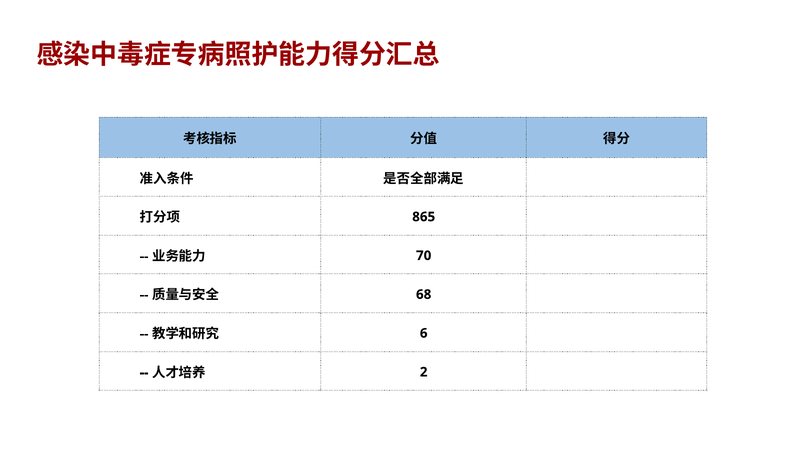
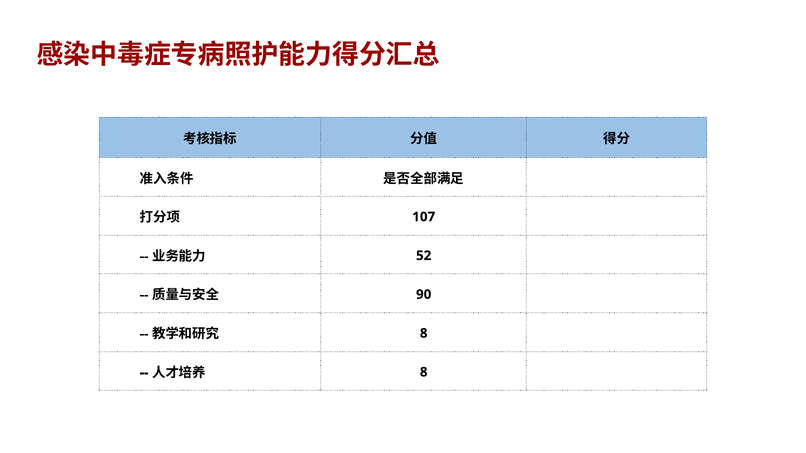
865: 865 -> 107 (424, 217)
70: 70 -> 52 (424, 256)
68: 68 -> 90 (424, 295)
6: 6 -> 8 (424, 334)
2: 2 -> 8 (424, 372)
